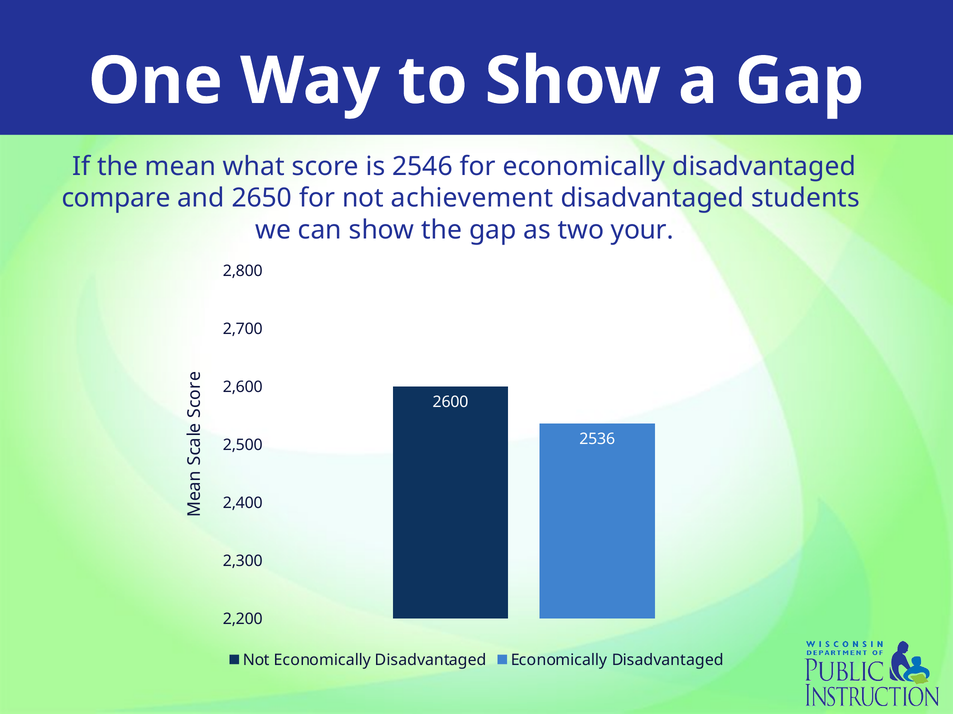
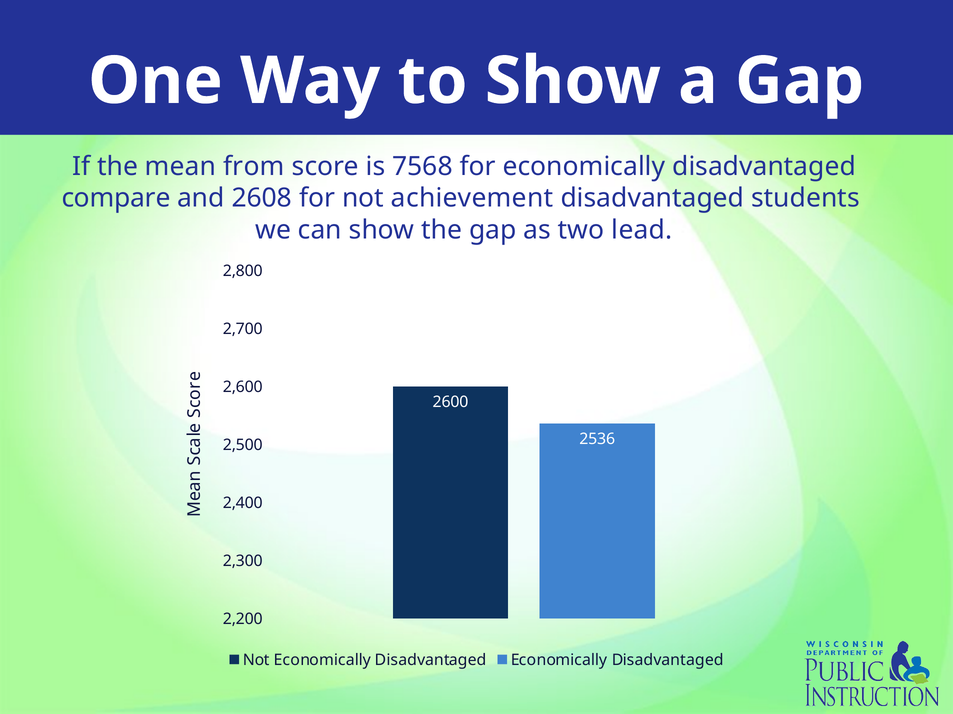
what: what -> from (254, 167)
2546: 2546 -> 7568 (422, 167)
2650: 2650 -> 2608 (262, 198)
your: your -> lead (642, 230)
